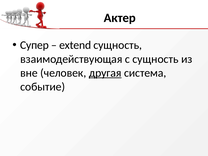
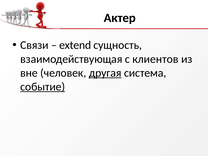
Супер: Супер -> Связи (34, 45)
с сущность: сущность -> клиентов (155, 59)
событие underline: none -> present (43, 87)
